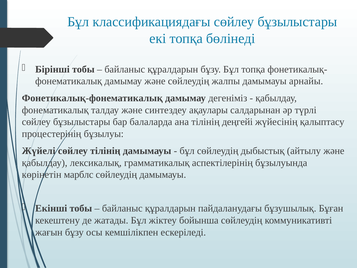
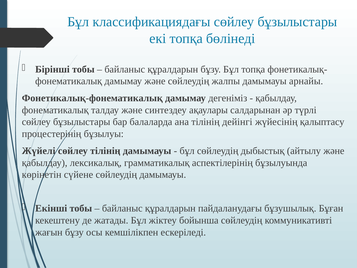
деңгейі: деңгейі -> дейінгі (237, 122)
марблс: марблс -> сүйене (79, 174)
